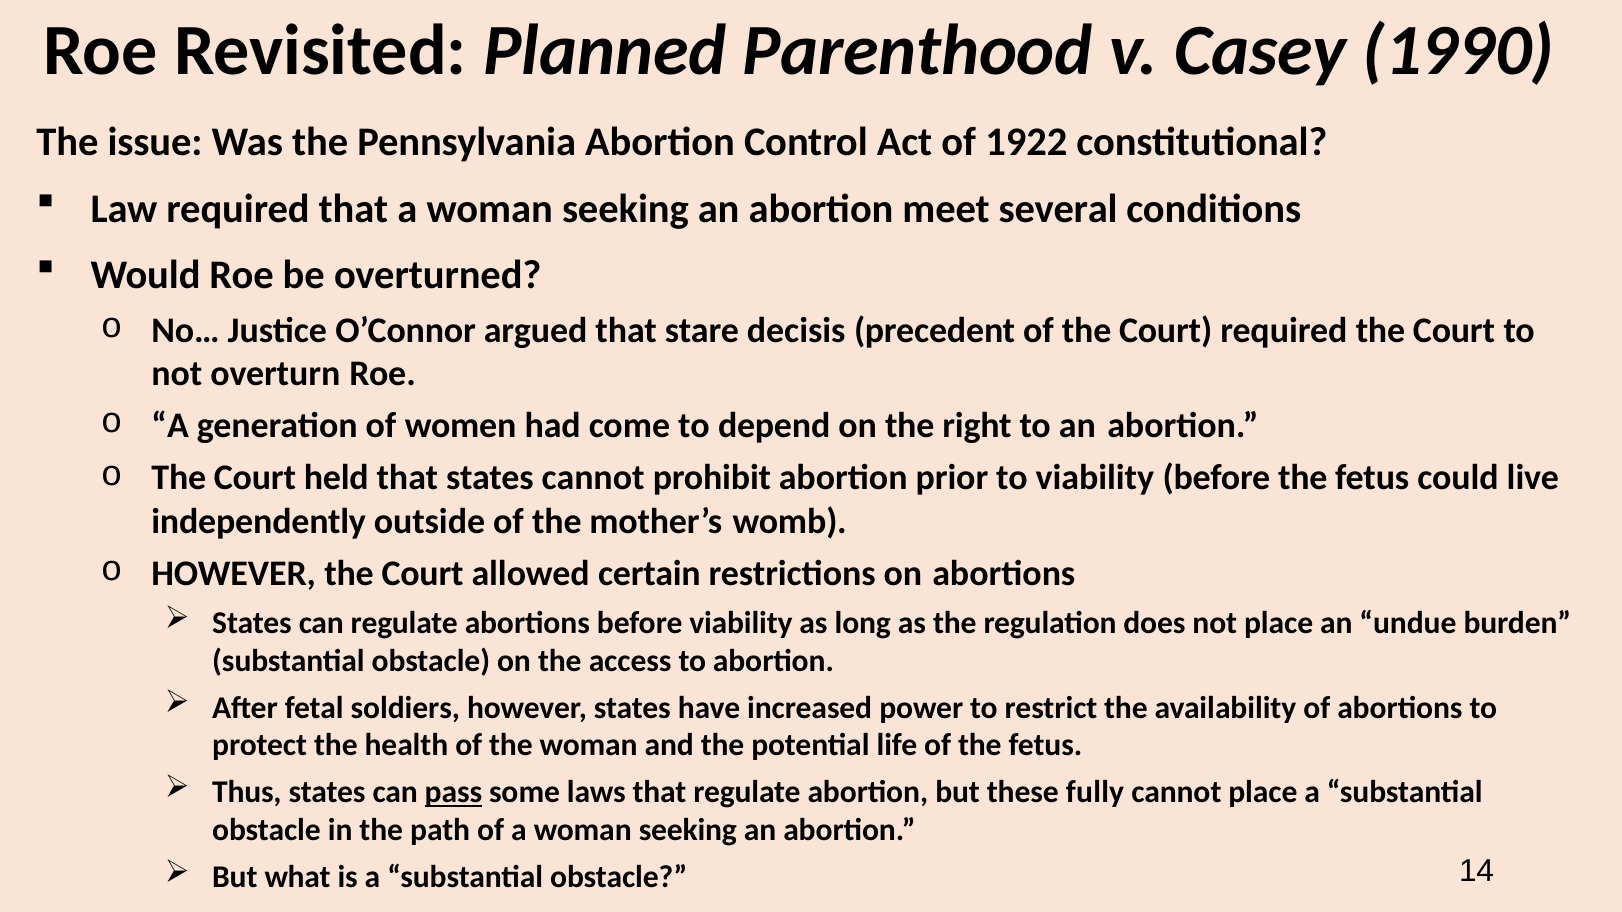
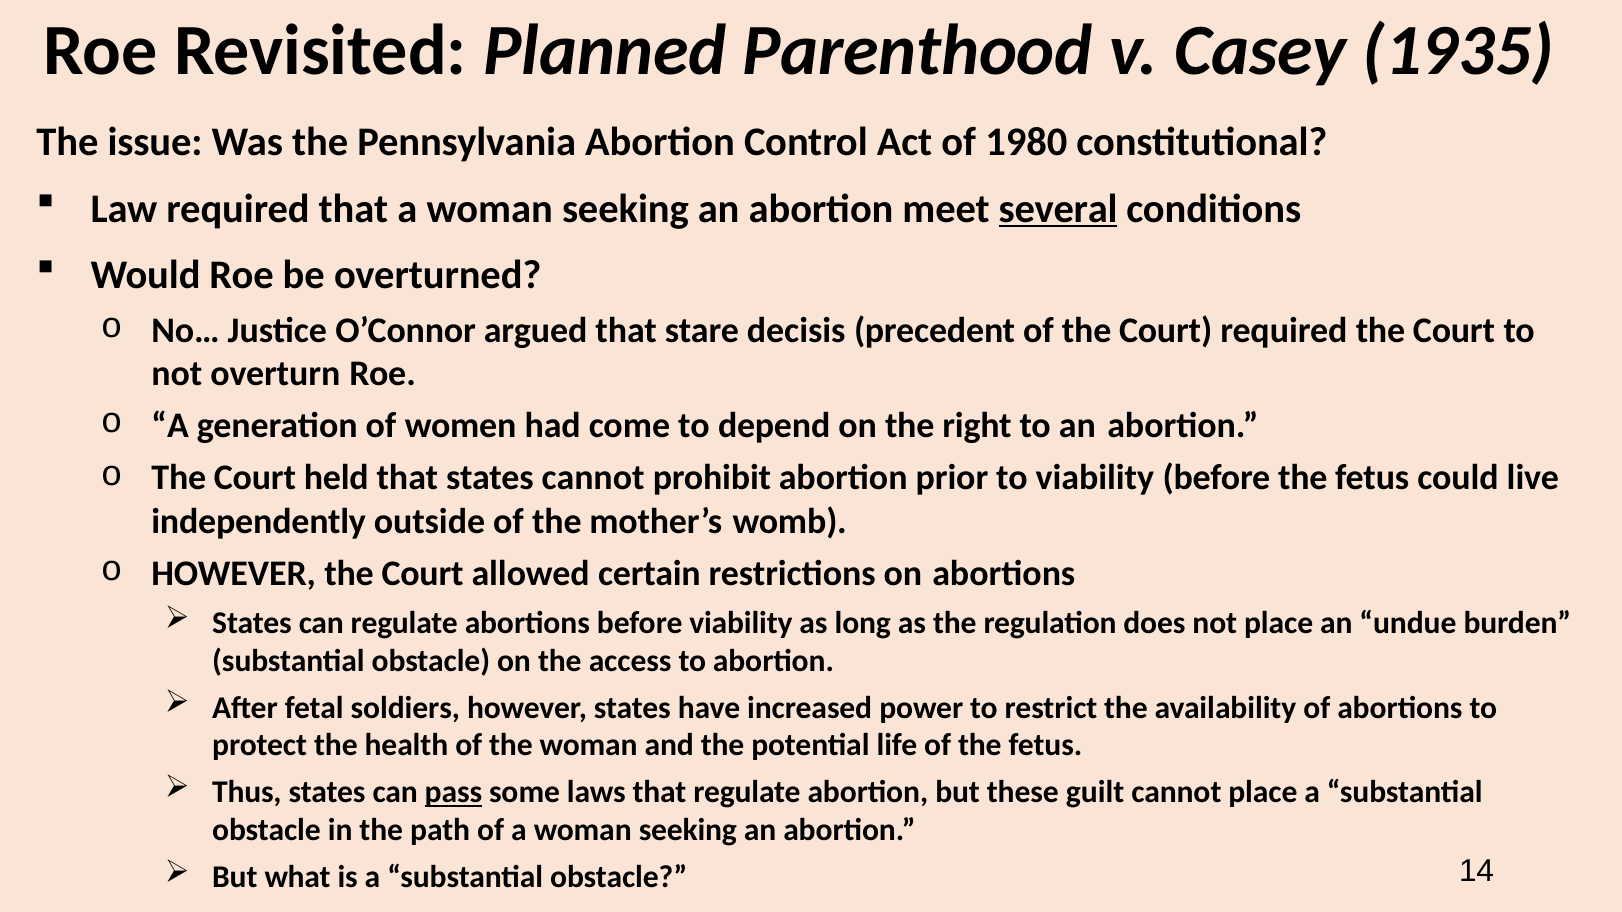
1990: 1990 -> 1935 (1458, 51)
1922: 1922 -> 1980 (1026, 142)
several underline: none -> present (1058, 209)
fully: fully -> guilt (1095, 793)
